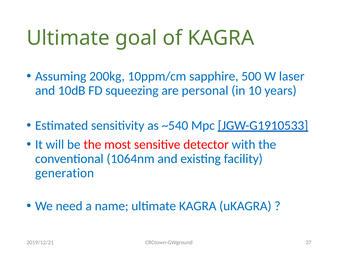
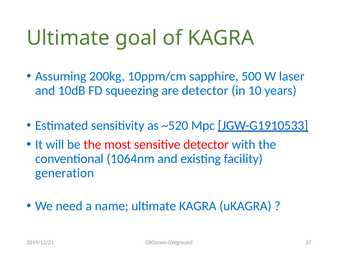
are personal: personal -> detector (205, 90)
~540: ~540 -> ~520 (175, 125)
